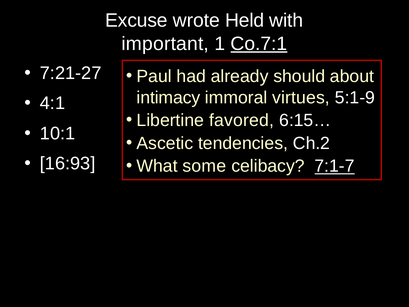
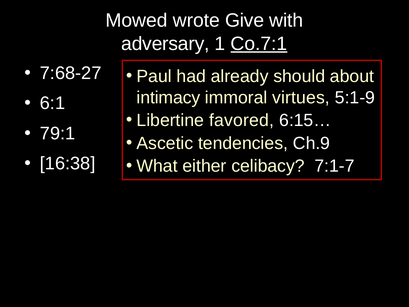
Excuse: Excuse -> Mowed (136, 20)
Held: Held -> Give (245, 20)
important: important -> adversary (165, 44)
7:21-27: 7:21-27 -> 7:68-27 (71, 73)
4:1: 4:1 -> 6:1 (53, 103)
10:1: 10:1 -> 79:1 (58, 133)
Ch.2: Ch.2 -> Ch.9 (312, 143)
16:93: 16:93 -> 16:38 (68, 163)
some: some -> either (204, 166)
7:1-7 underline: present -> none (335, 166)
